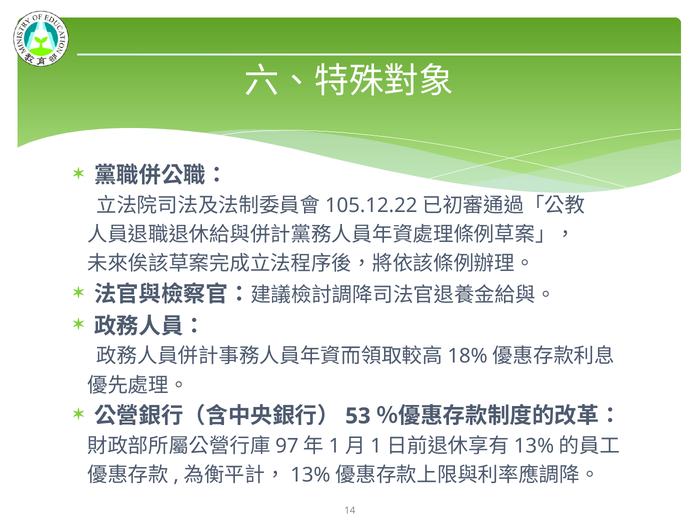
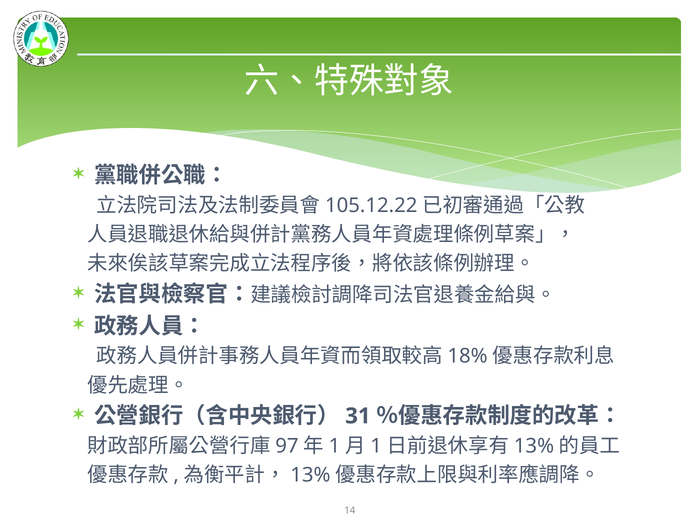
53: 53 -> 31 (358, 416)
